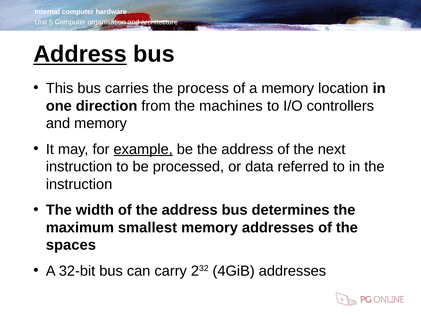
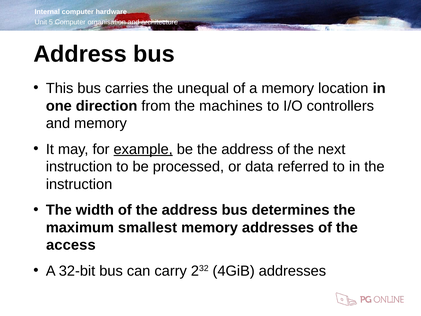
Address underline: present -> none (80, 54)
process: process -> unequal (203, 88)
spaces: spaces -> access (71, 245)
